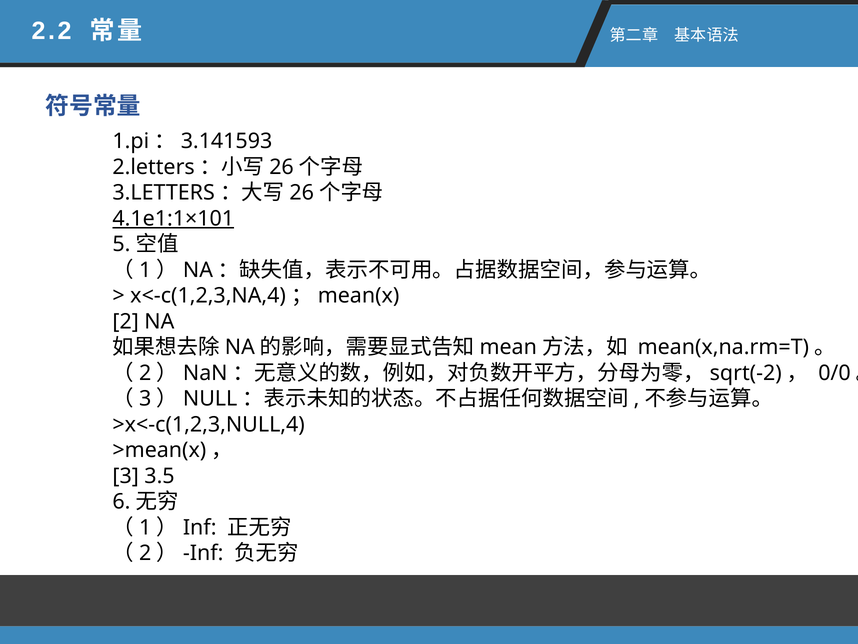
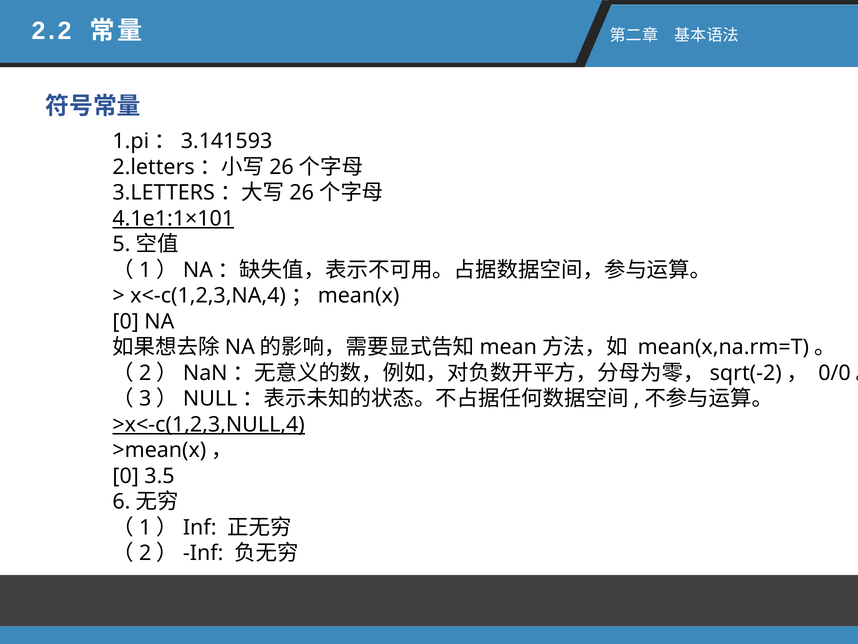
2: 2 -> 0 (126, 321)
>x<-c(1,2,3,NULL,4 underline: none -> present (209, 424)
3: 3 -> 0 (126, 476)
